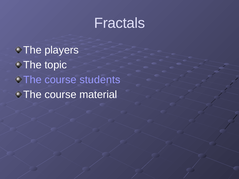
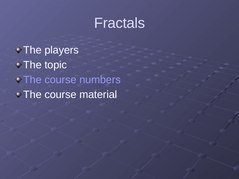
students: students -> numbers (100, 80)
